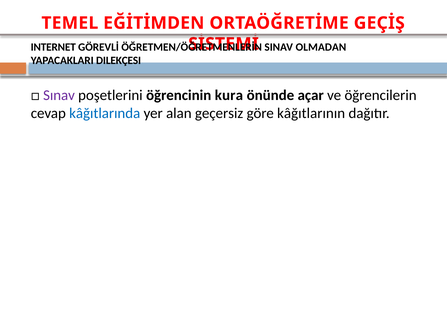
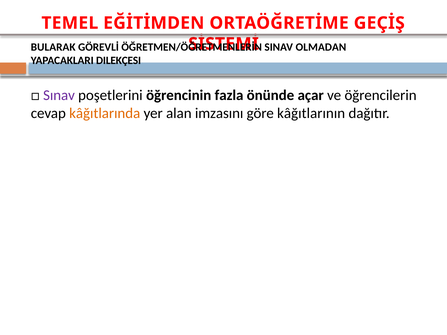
INTERNET: INTERNET -> BULARAK (53, 47)
kura: kura -> fazla (229, 95)
kâğıtlarında colour: blue -> orange (105, 113)
geçersiz: geçersiz -> imzasını (219, 113)
